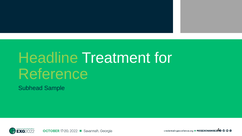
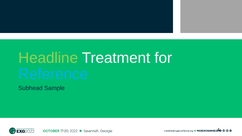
Reference colour: light green -> light blue (53, 74)
